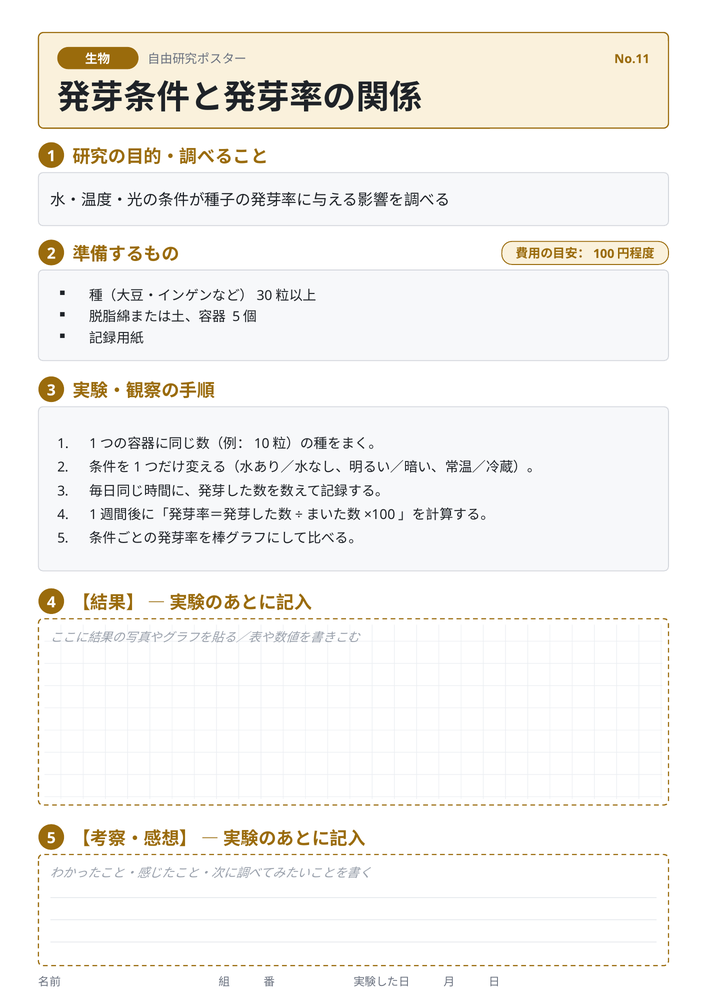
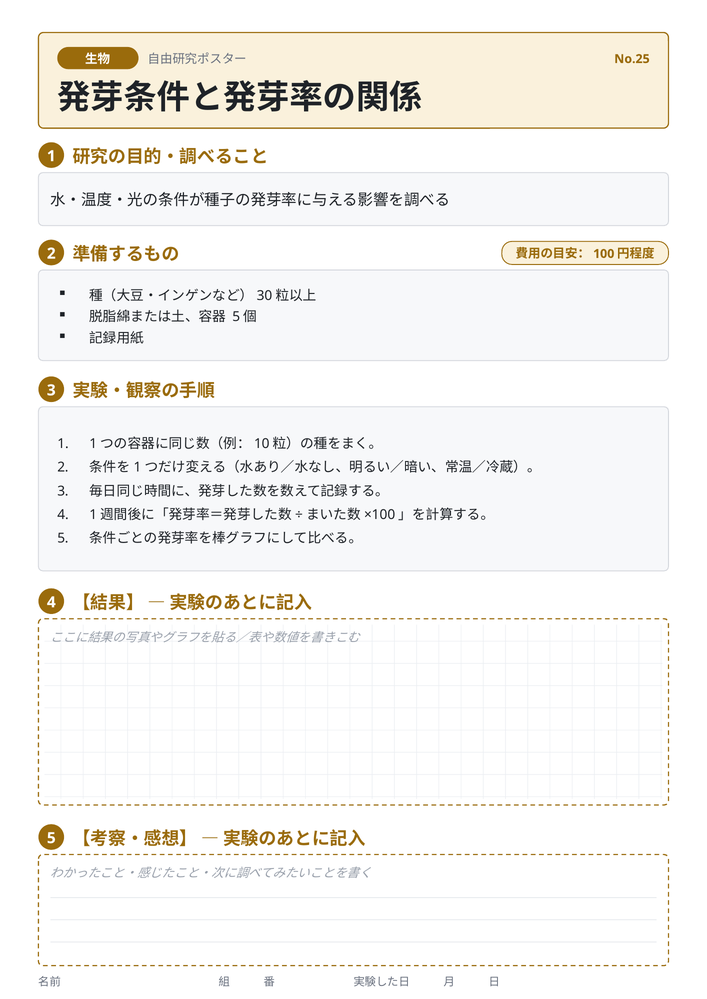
No.11: No.11 -> No.25 (632, 59)
